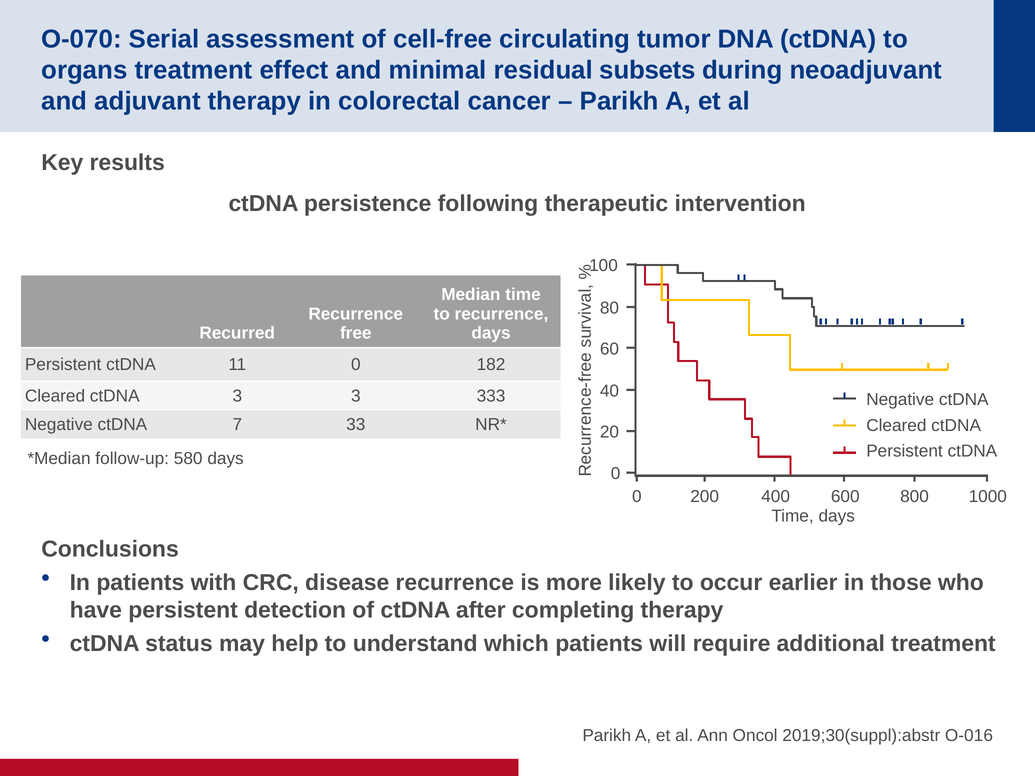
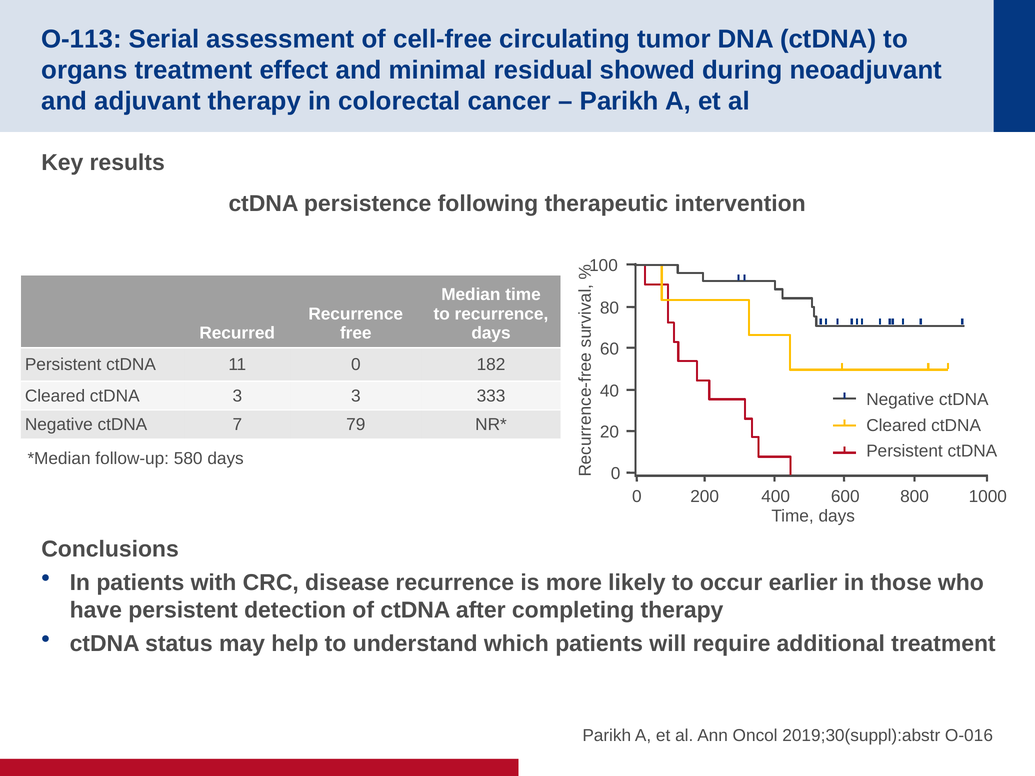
O-070: O-070 -> O-113 (81, 39)
subsets: subsets -> showed (647, 70)
33: 33 -> 79 (356, 425)
